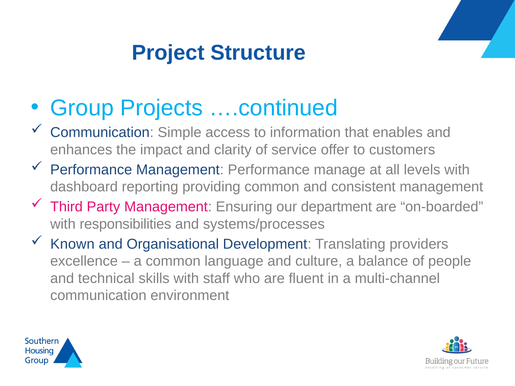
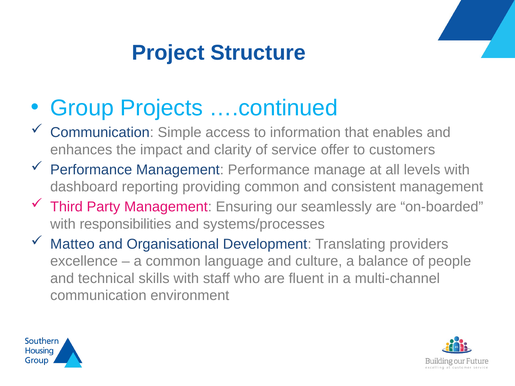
department: department -> seamlessly (336, 207)
Known: Known -> Matteo (72, 244)
